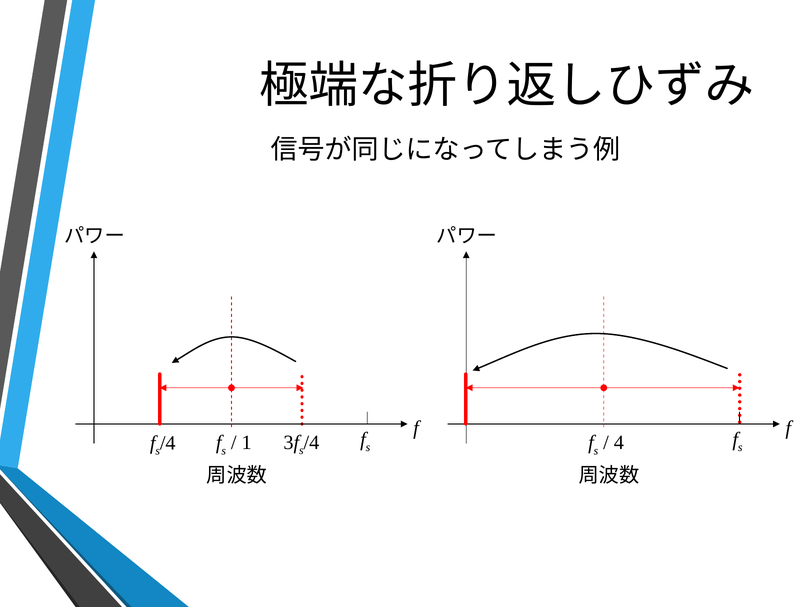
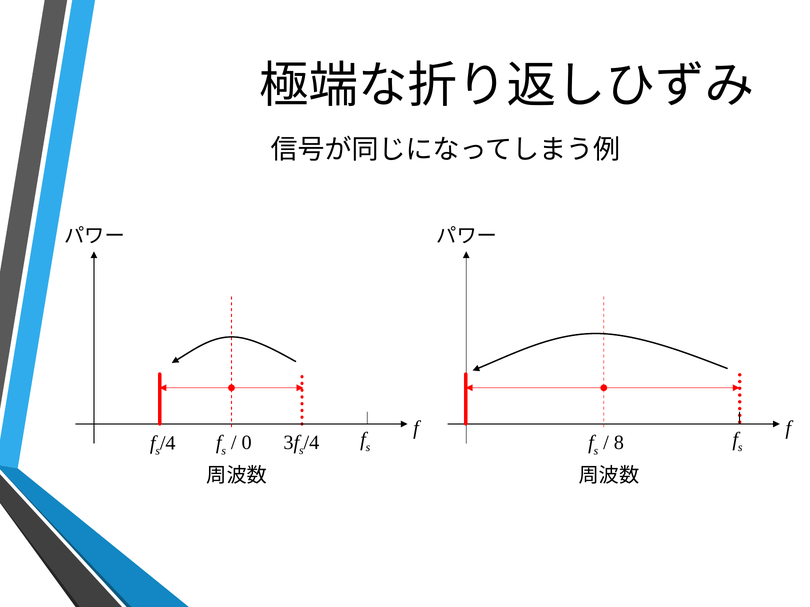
1: 1 -> 0 (247, 443)
4: 4 -> 8 (619, 443)
